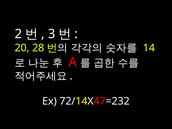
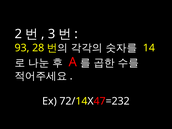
20: 20 -> 93 (22, 48)
